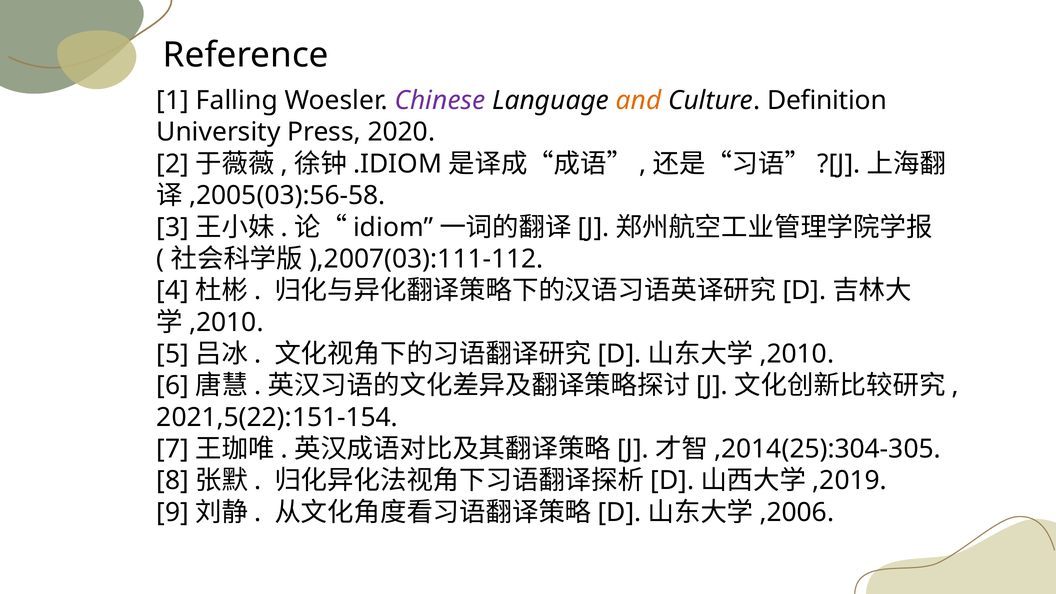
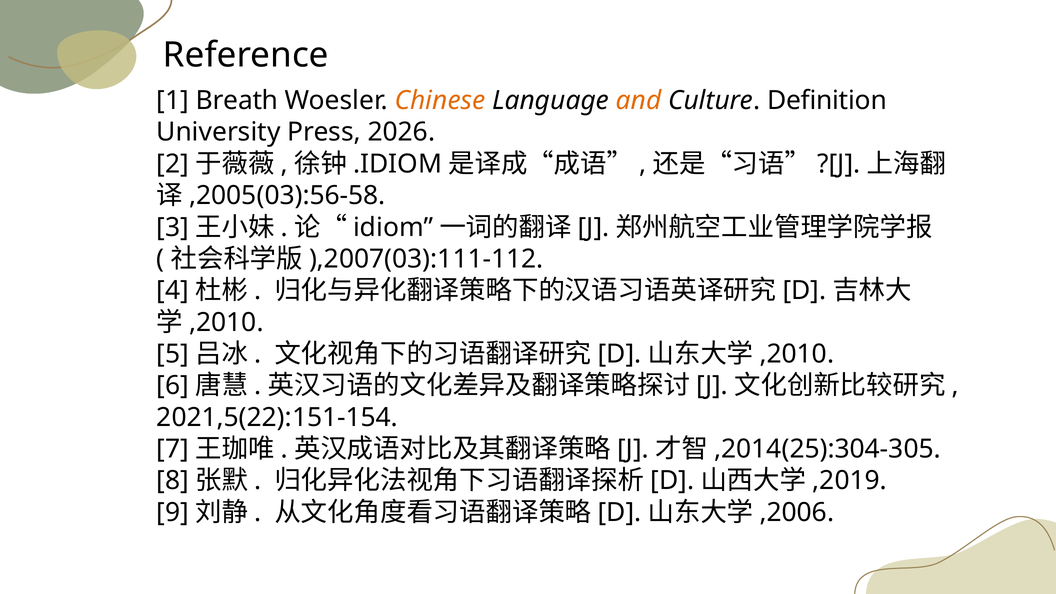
Falling: Falling -> Breath (237, 101)
Chinese colour: purple -> orange (440, 101)
2020: 2020 -> 2026 (401, 132)
